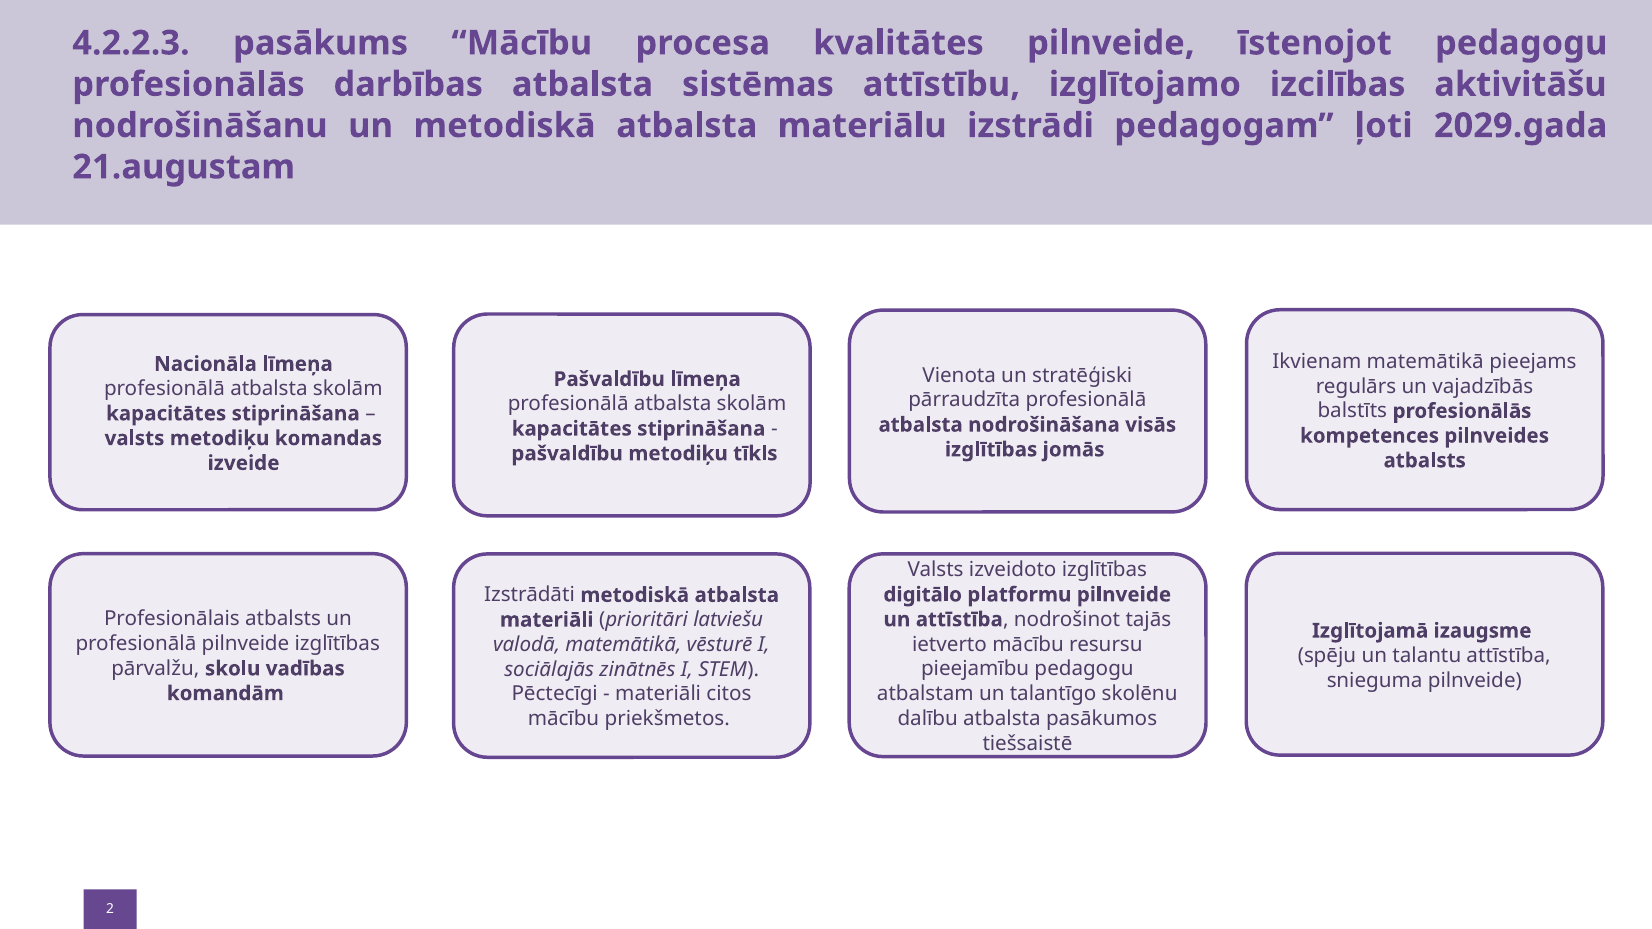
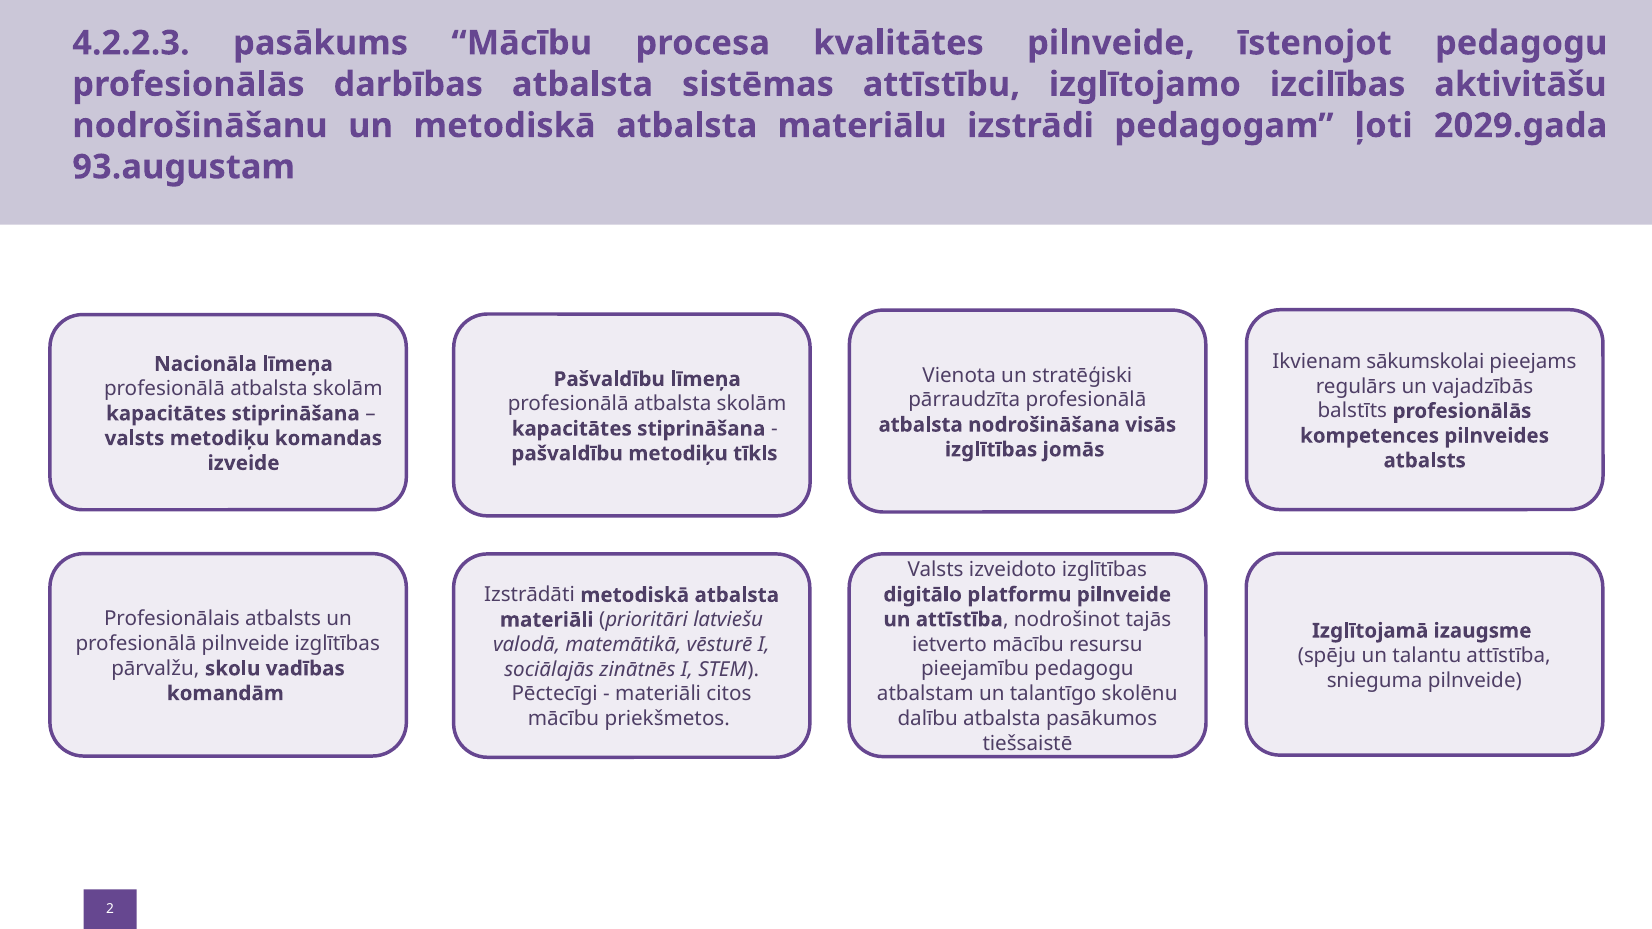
21.augustam: 21.augustam -> 93.augustam (184, 167)
Ikvienam matemātikā: matemātikā -> sākumskolai (1425, 362)
